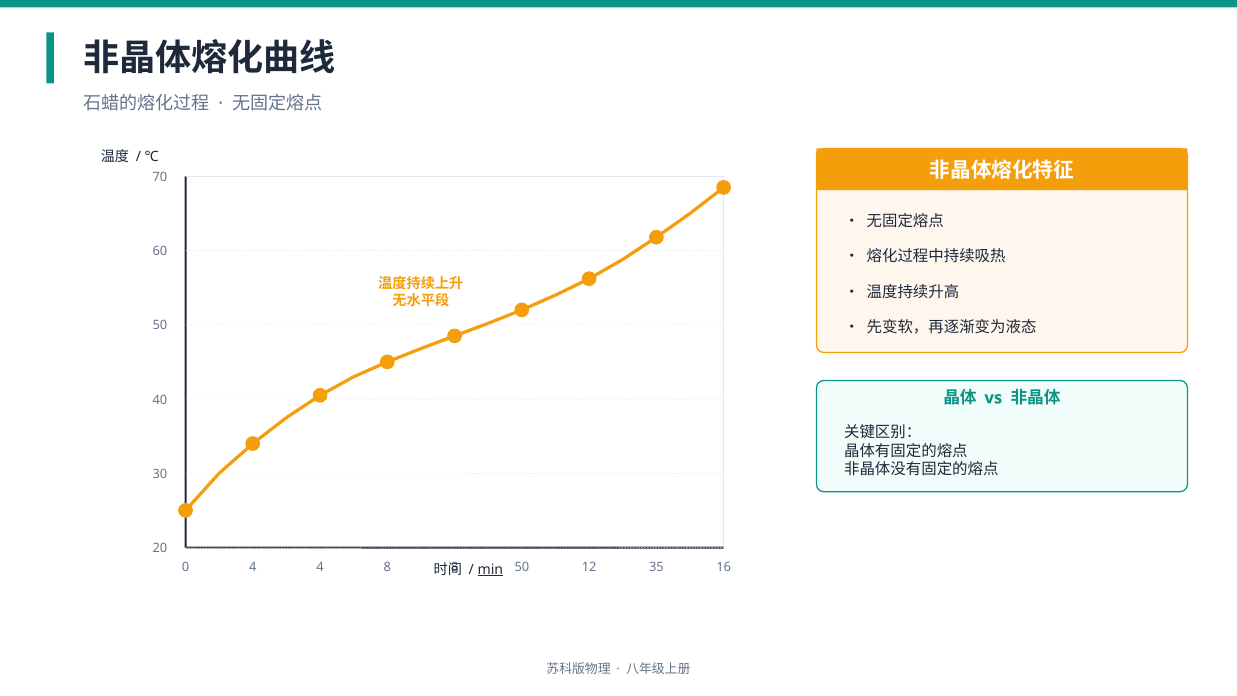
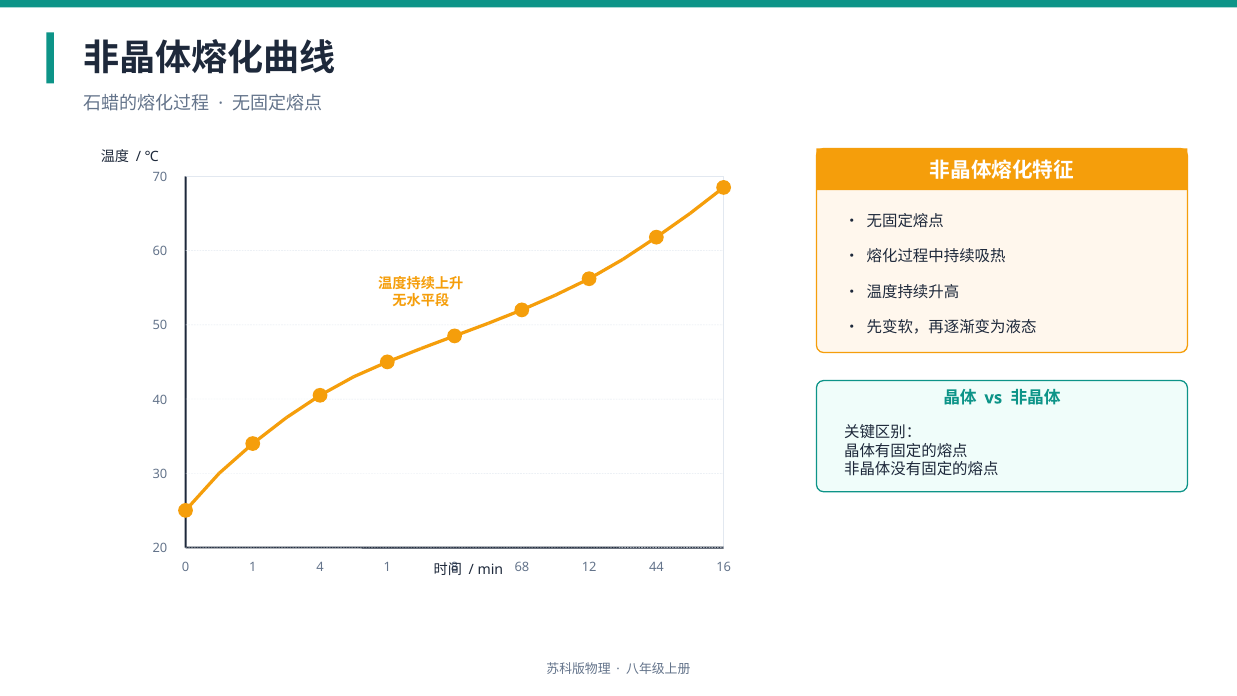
0 4: 4 -> 1 (253, 567)
4 8: 8 -> 1 (387, 567)
50: 50 -> 68 (522, 567)
35: 35 -> 44 (656, 567)
min underline: present -> none (490, 569)
